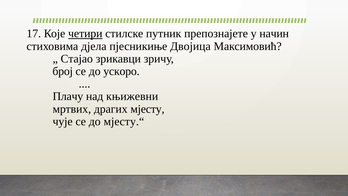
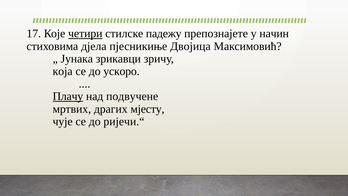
путник: путник -> падежу (164, 34)
Стајао: Стајао -> Јунака (77, 59)
број: број -> која (63, 71)
Плачу underline: none -> present (68, 96)
књижевни: књижевни -> подвучене (132, 96)
мјесту.“: мјесту.“ -> ријечи.“ (124, 121)
